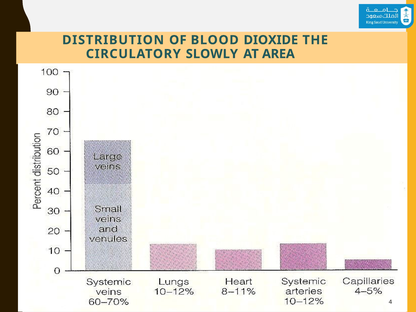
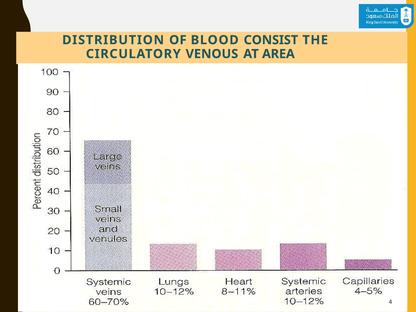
DIOXIDE: DIOXIDE -> CONSIST (271, 40)
SLOWLY: SLOWLY -> VENOUS (212, 54)
